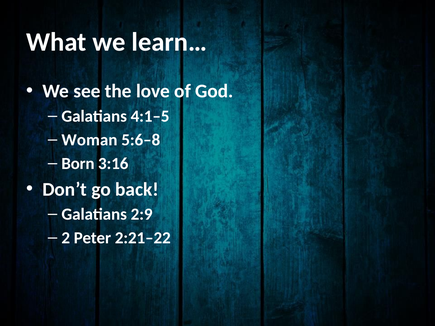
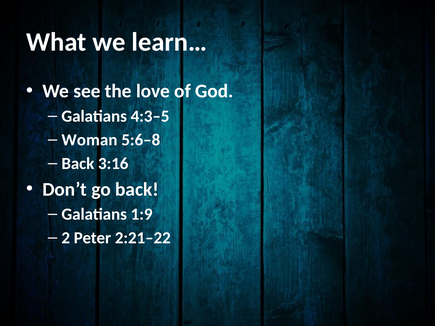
4:1–5: 4:1–5 -> 4:3–5 (150, 116)
Born: Born -> Back (78, 164)
2:9: 2:9 -> 1:9 (142, 214)
